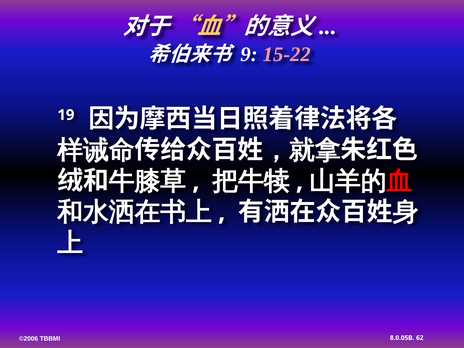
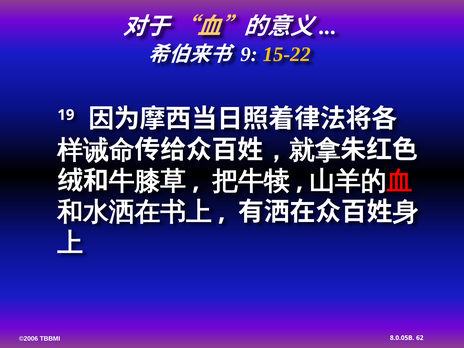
15-22 colour: pink -> yellow (287, 54)
